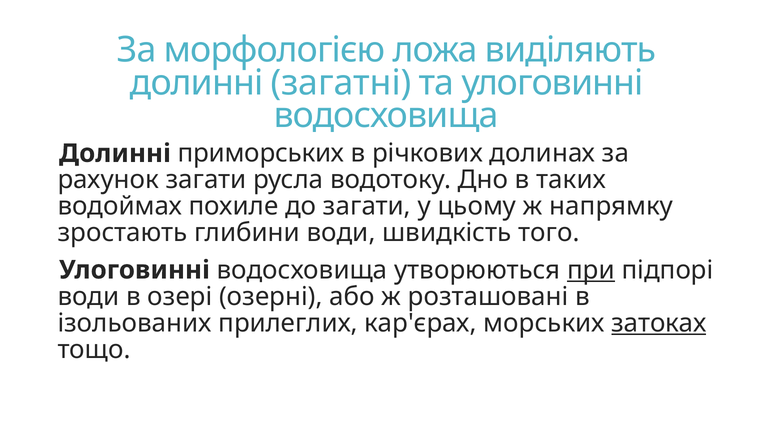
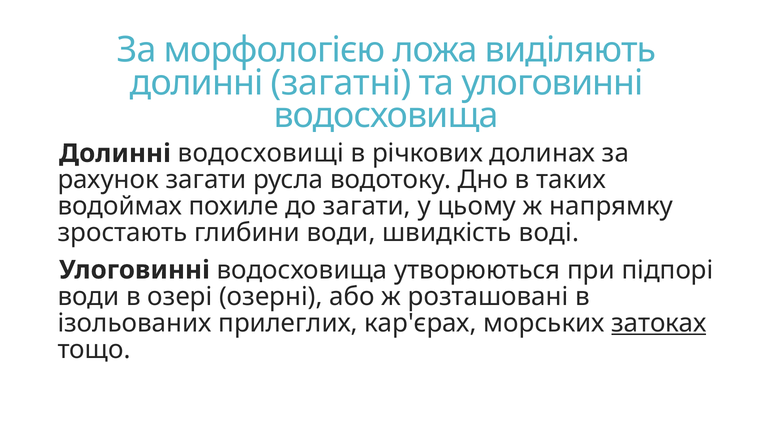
приморських: приморських -> водосховищі (261, 153)
того: того -> воді (549, 233)
при underline: present -> none (591, 270)
